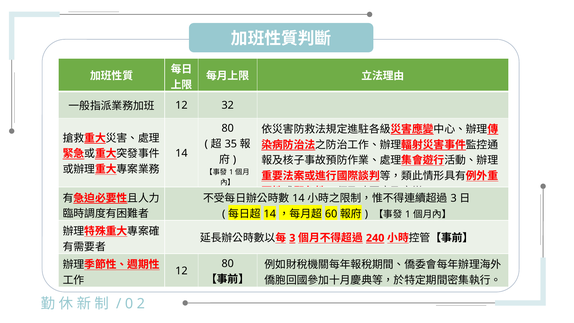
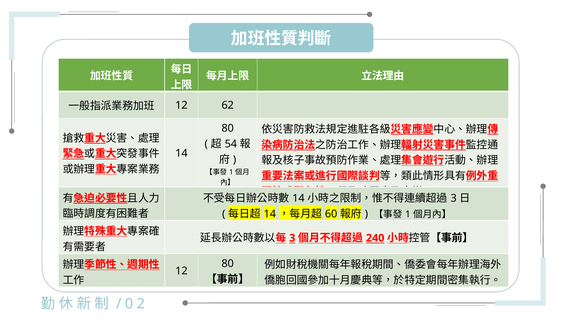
32: 32 -> 62 (228, 105)
35: 35 -> 54 (231, 144)
